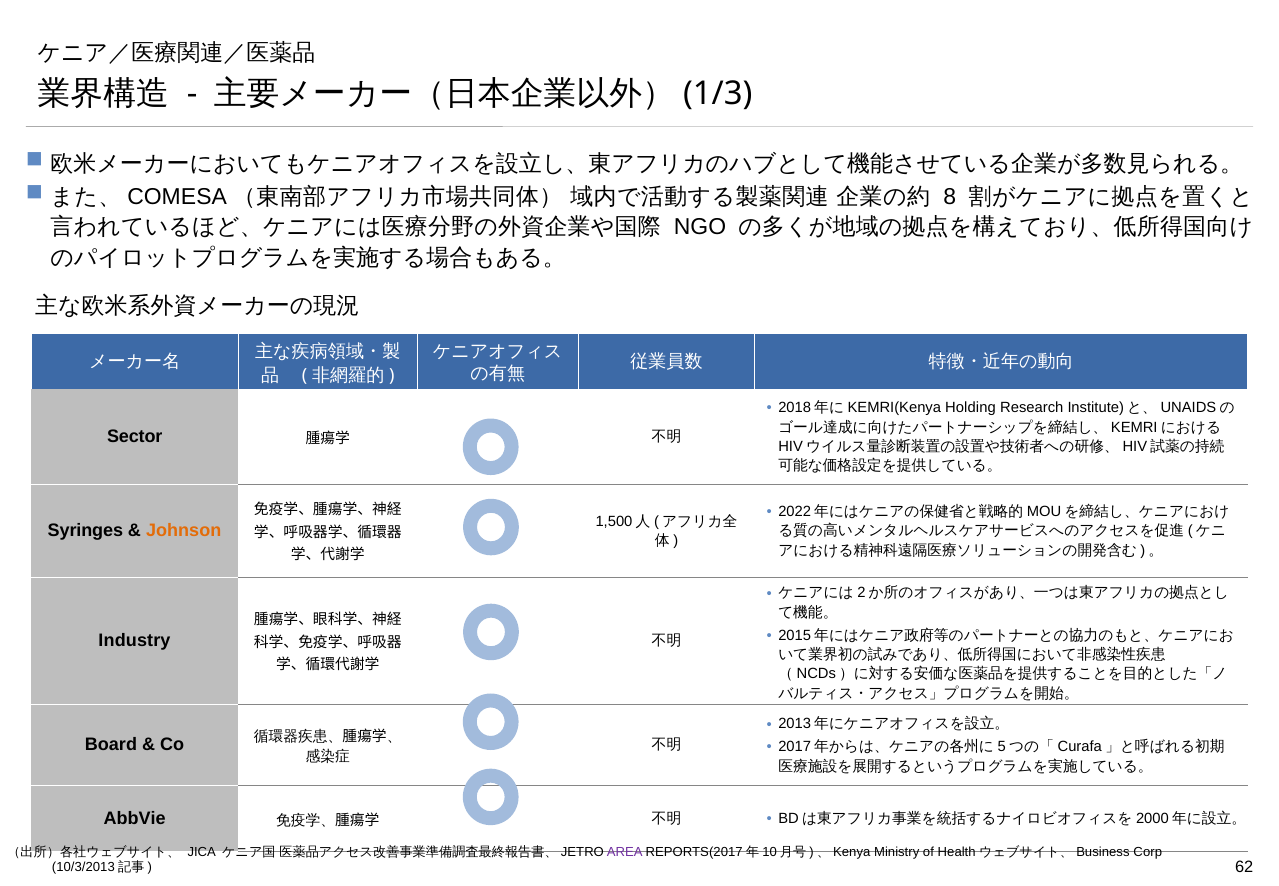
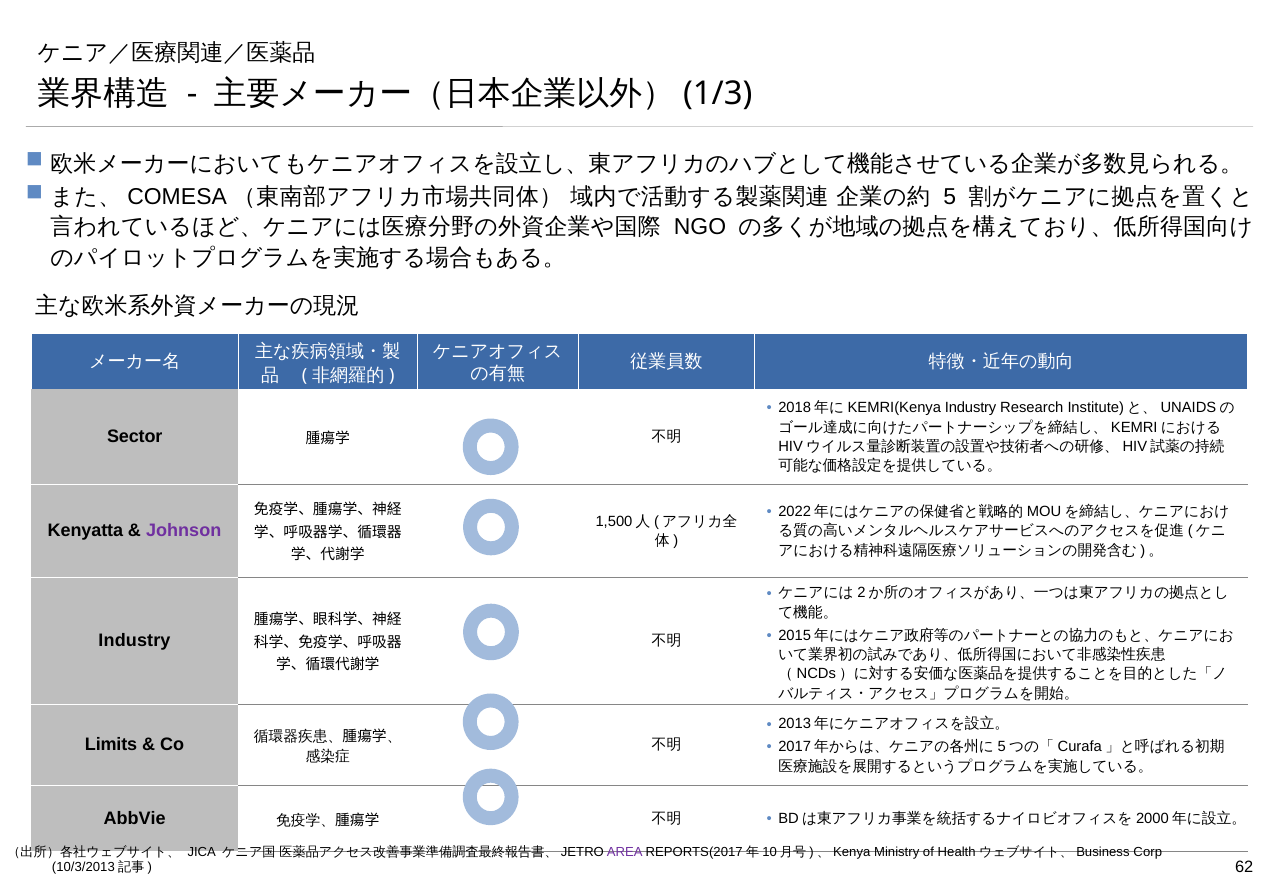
8: 8 -> 5 (950, 197)
Holding: Holding -> Industry (971, 408)
Syringes: Syringes -> Kenyatta (85, 531)
Johnson colour: orange -> purple (184, 531)
Board: Board -> Limits (111, 744)
